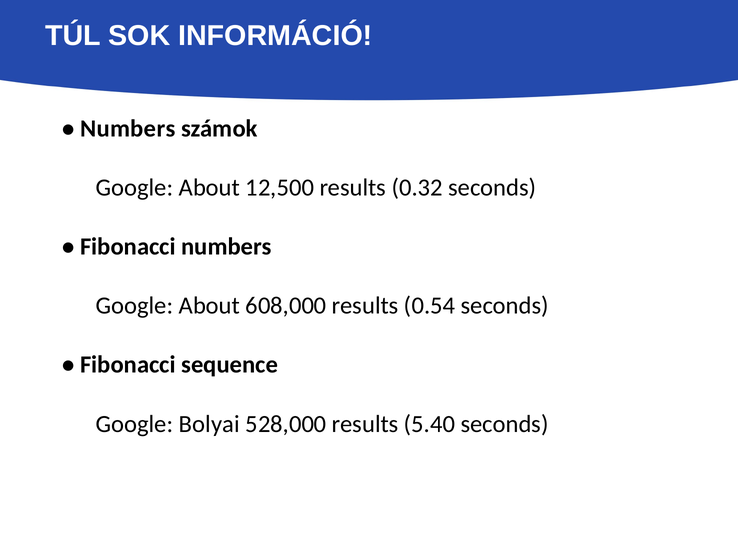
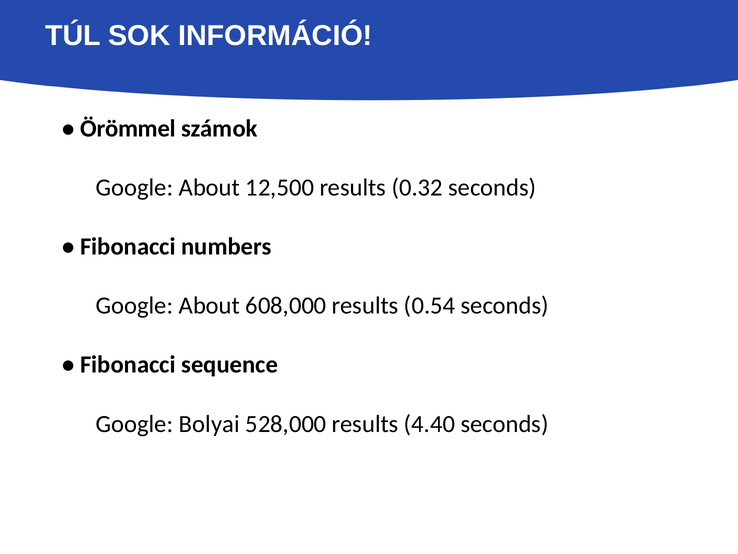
Numbers: Numbers -> Örömmel (128, 128)
5.40: 5.40 -> 4.40 (430, 423)
